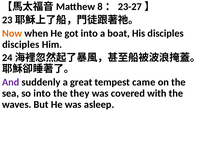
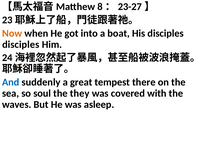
And colour: purple -> blue (11, 82)
came: came -> there (144, 82)
so into: into -> soul (42, 93)
